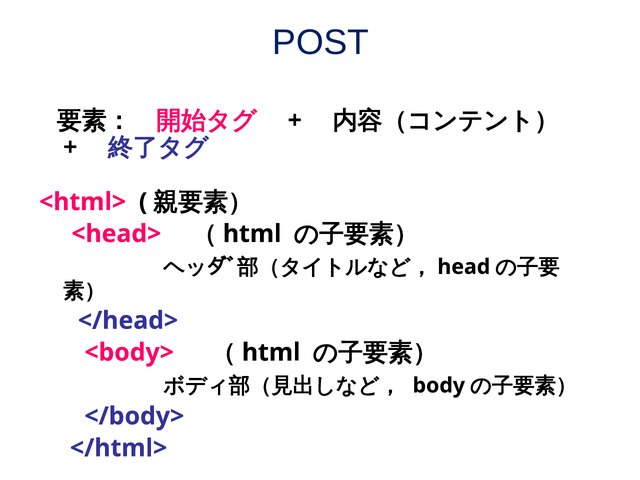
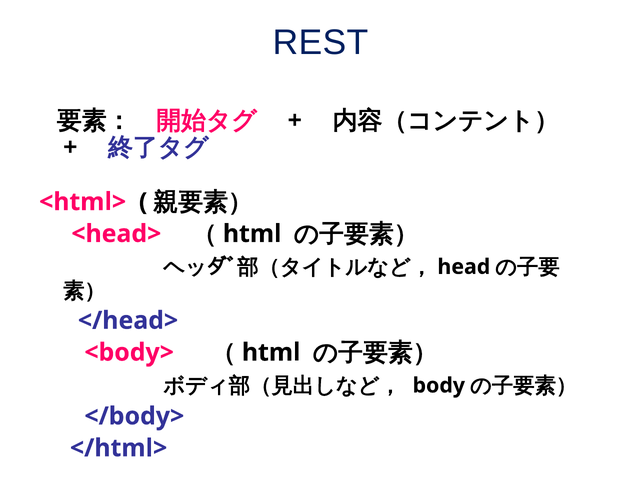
POST: POST -> REST (321, 42)
